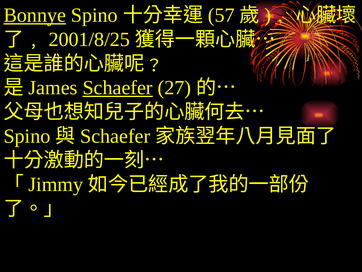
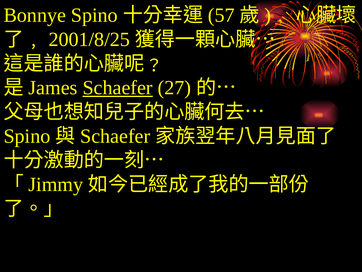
Bonnye underline: present -> none (35, 15)
